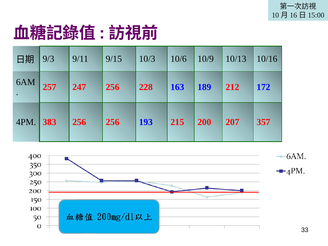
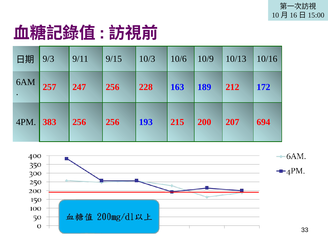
357: 357 -> 694 (263, 122)
